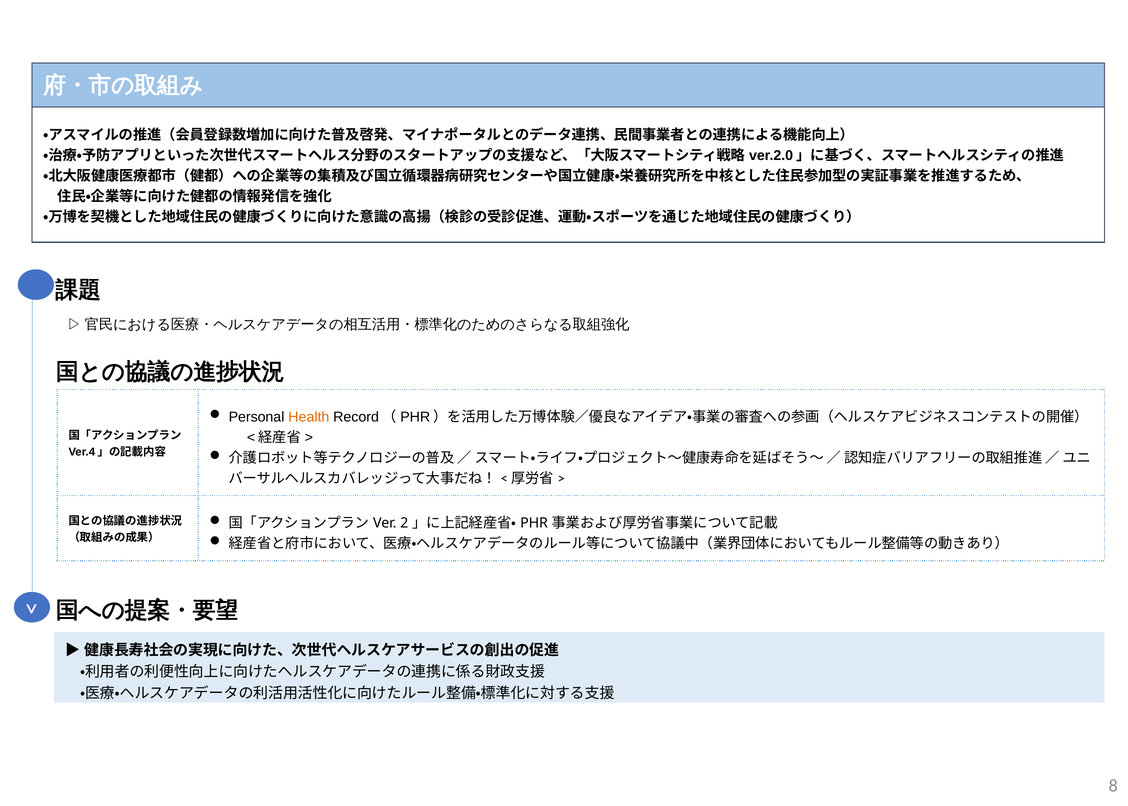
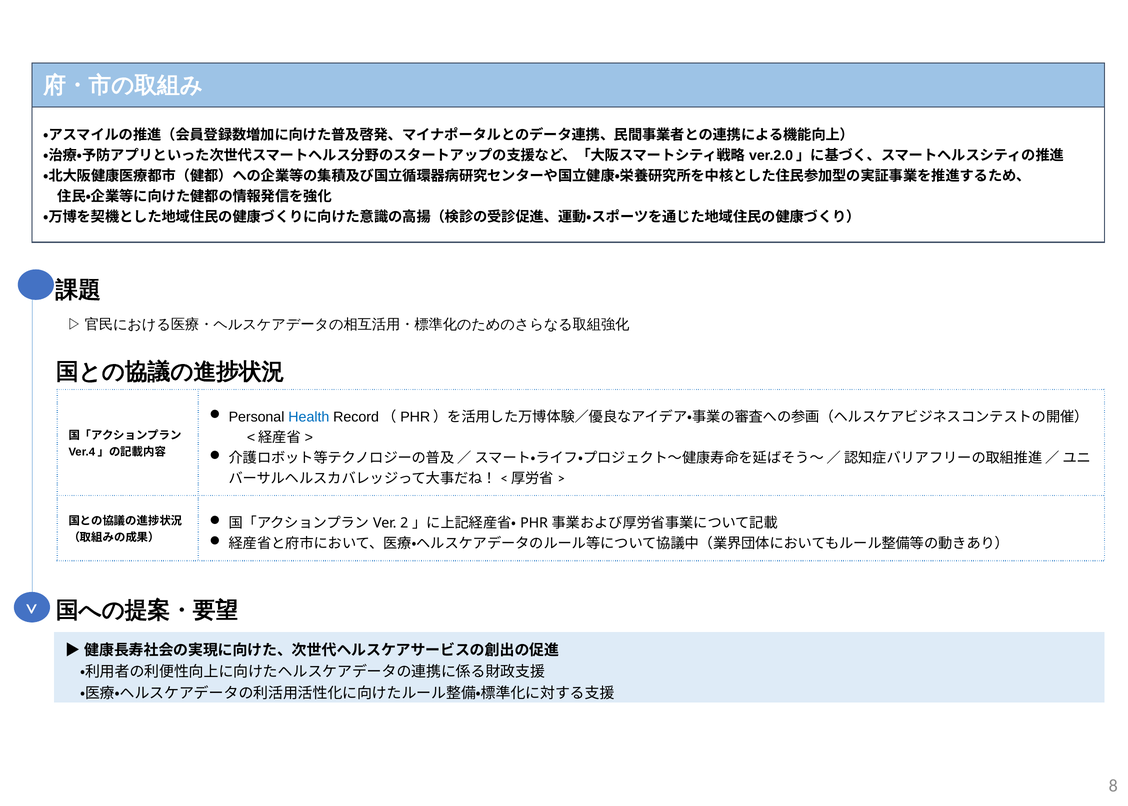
Health colour: orange -> blue (309, 417)
